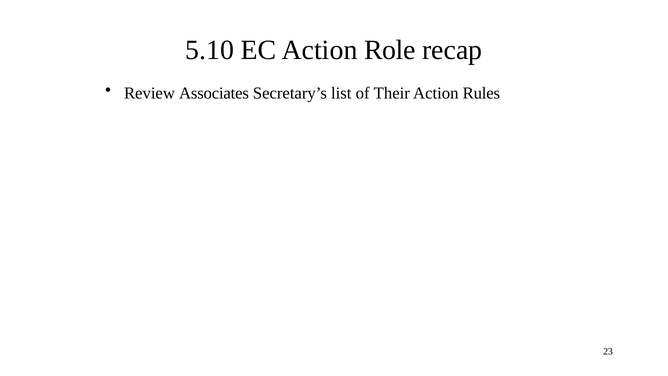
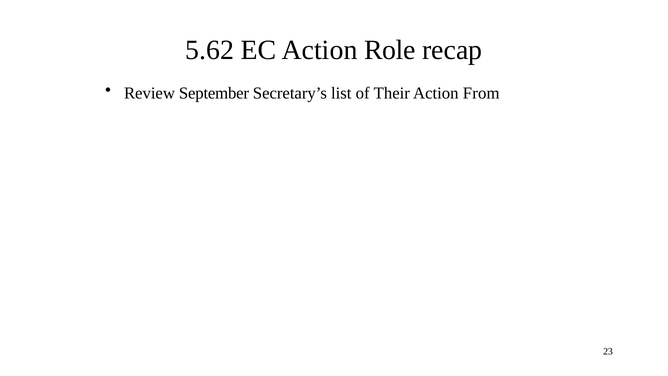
5.10: 5.10 -> 5.62 (210, 50)
Associates: Associates -> September (214, 93)
Rules: Rules -> From (481, 93)
